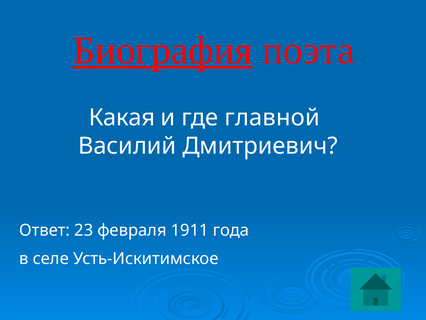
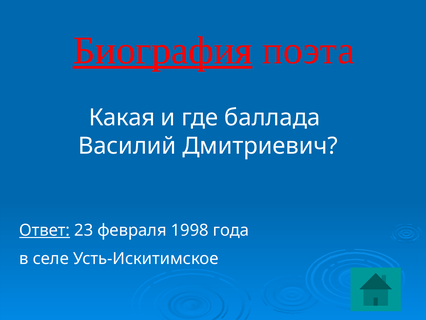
главной: главной -> баллада (272, 117)
Ответ underline: none -> present (45, 230)
1911: 1911 -> 1998 (190, 230)
